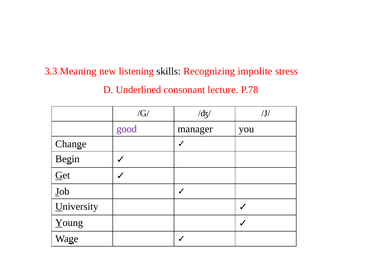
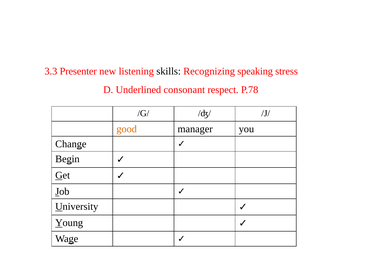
Meaning: Meaning -> Presenter (78, 71)
impolite: impolite -> speaking (255, 71)
lecture: lecture -> respect (223, 89)
good colour: purple -> orange (127, 129)
